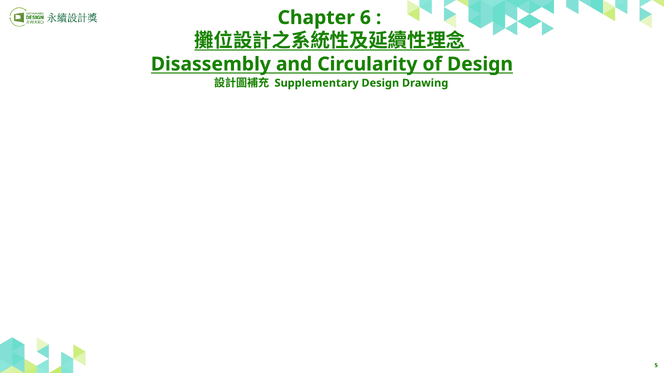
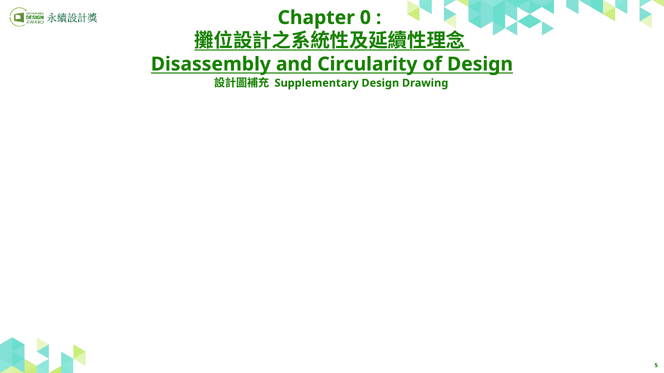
6: 6 -> 0 (365, 18)
